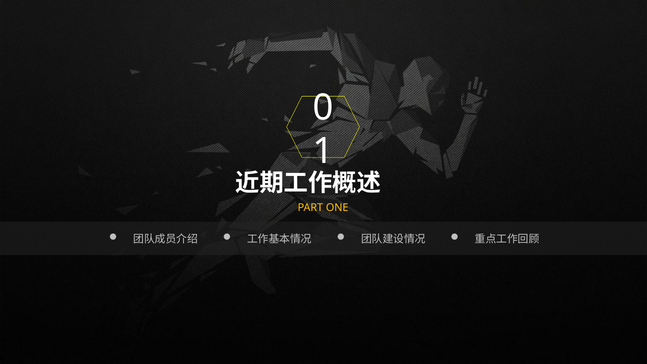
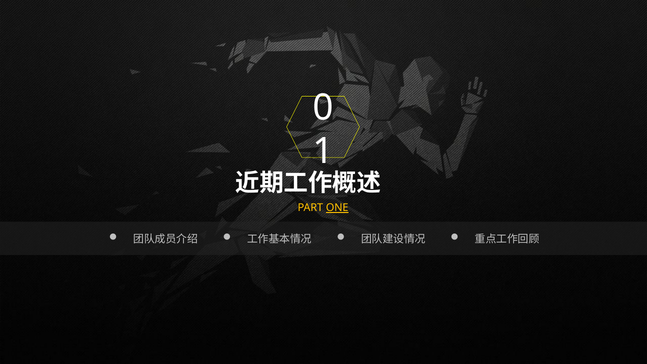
ONE underline: none -> present (337, 208)
